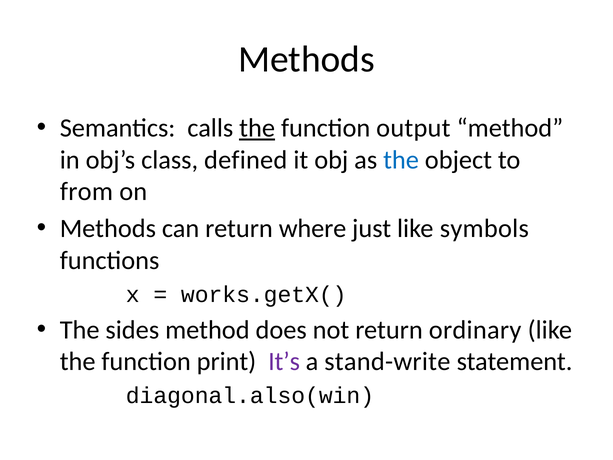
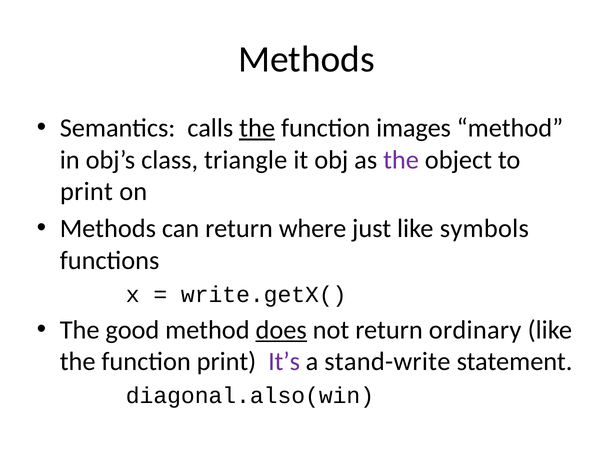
output: output -> images (414, 128)
defined: defined -> triangle (246, 160)
the colour: blue -> purple (401, 160)
from: from -> print (86, 191)
works.getX(: works.getX( -> write.getX( (264, 294)
sides: sides -> good (132, 330)
does underline: none -> present (281, 330)
